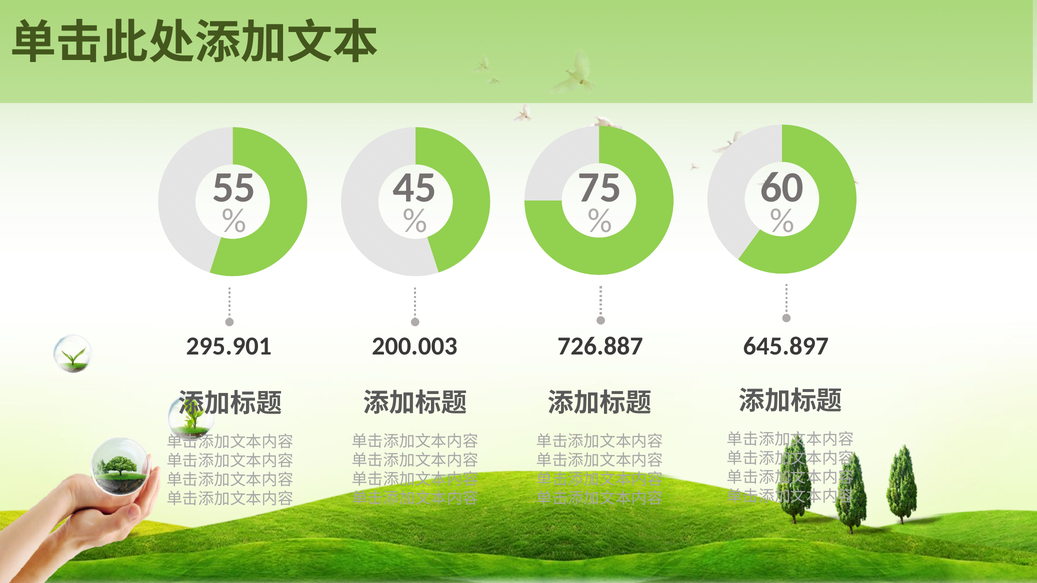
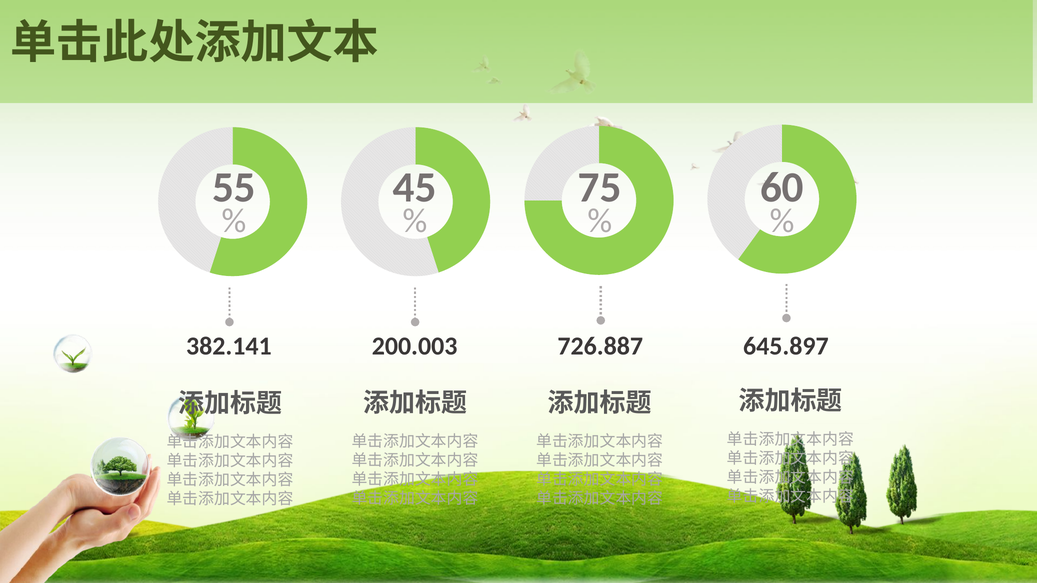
295.901: 295.901 -> 382.141 (229, 347)
